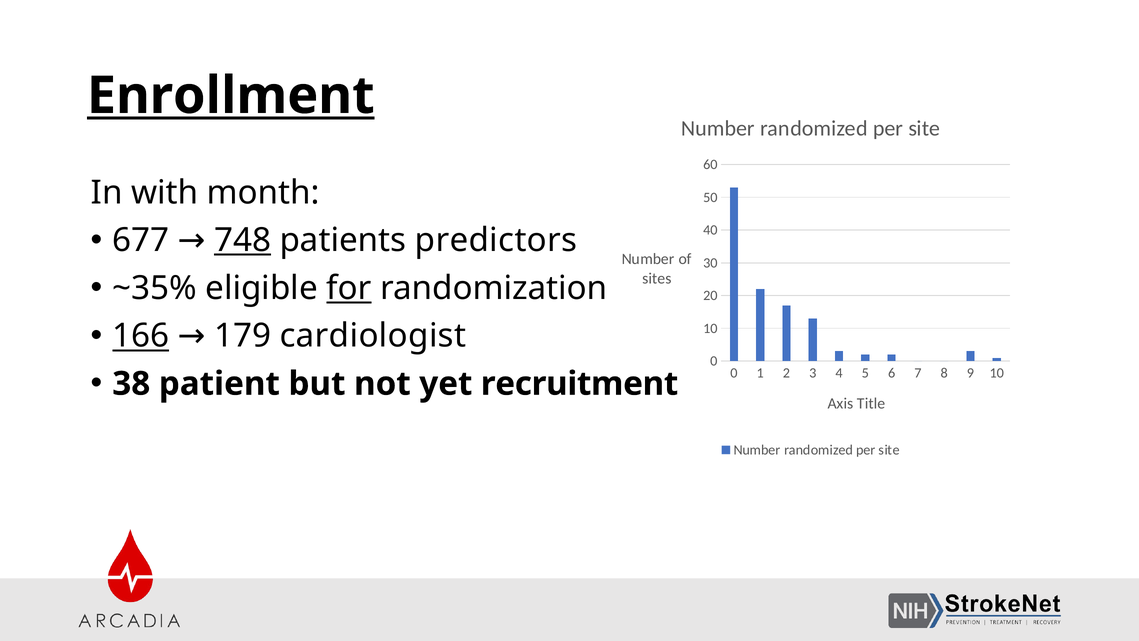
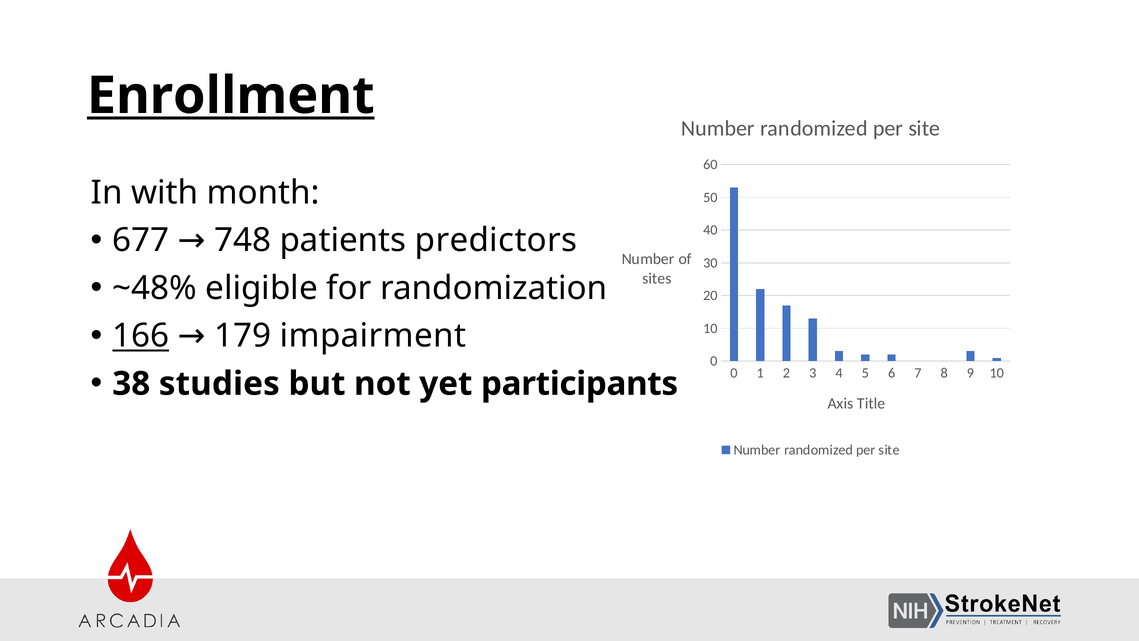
748 underline: present -> none (243, 240)
~35%: ~35% -> ~48% (155, 288)
for underline: present -> none (349, 288)
cardiologist: cardiologist -> impairment (373, 336)
patient: patient -> studies (219, 384)
recruitment: recruitment -> participants (580, 384)
